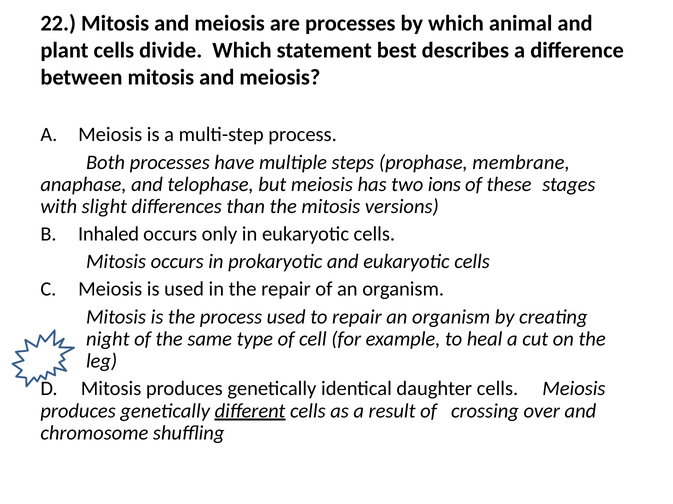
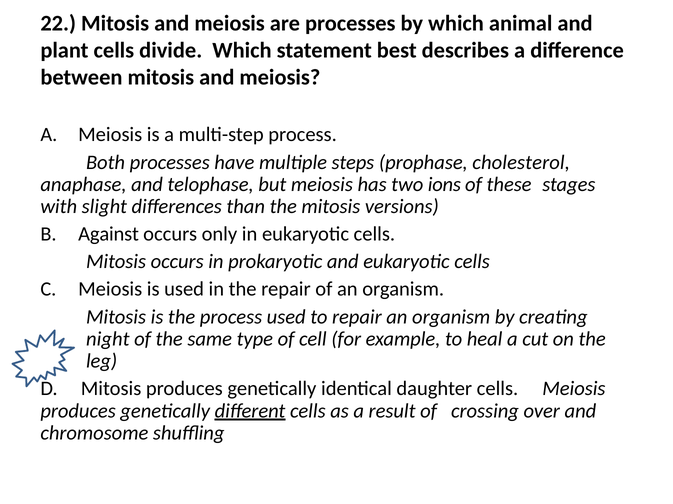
membrane: membrane -> cholesterol (521, 162)
Inhaled: Inhaled -> Against (109, 234)
